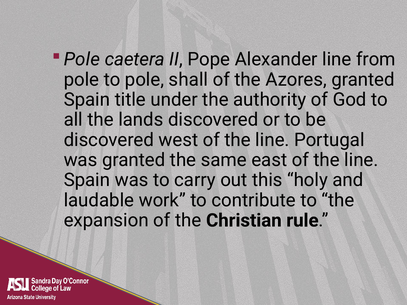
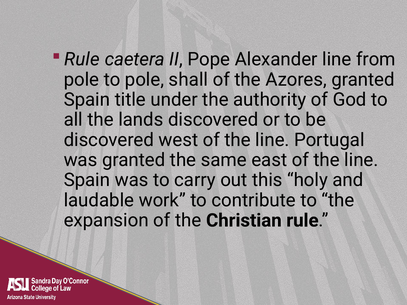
Pole: Pole -> Rule (82, 59)
